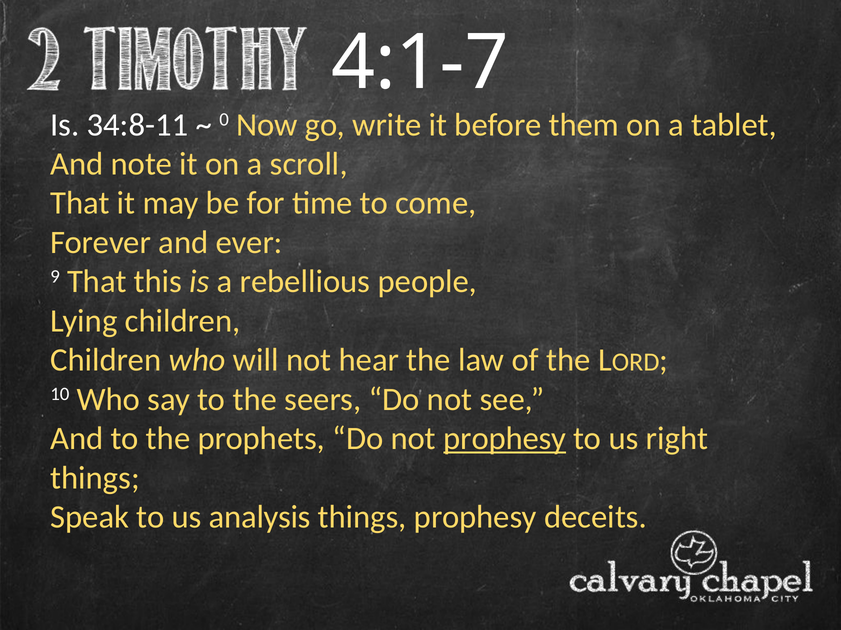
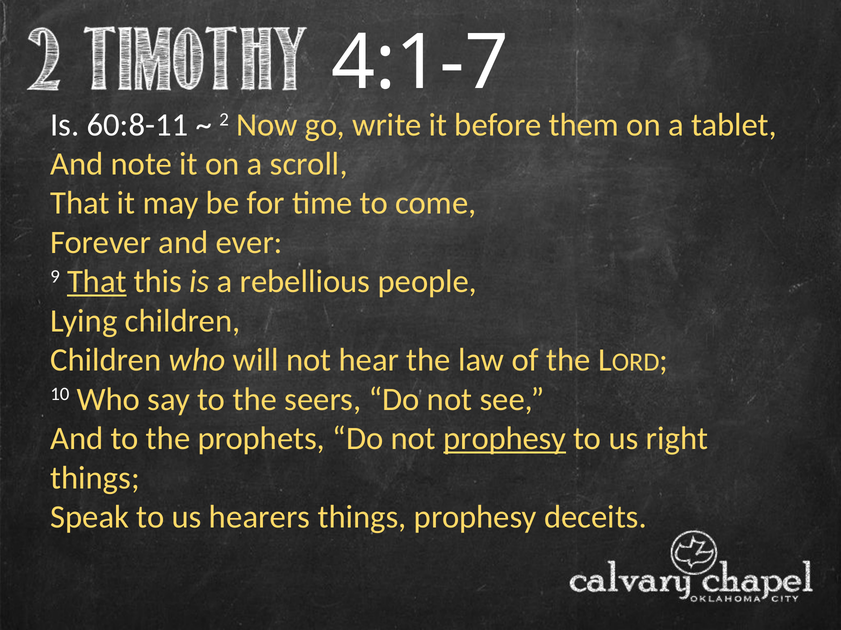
34:8-11: 34:8-11 -> 60:8-11 (138, 125)
0: 0 -> 2 (224, 120)
That underline: none -> present (97, 282)
analysis: analysis -> hearers (260, 518)
